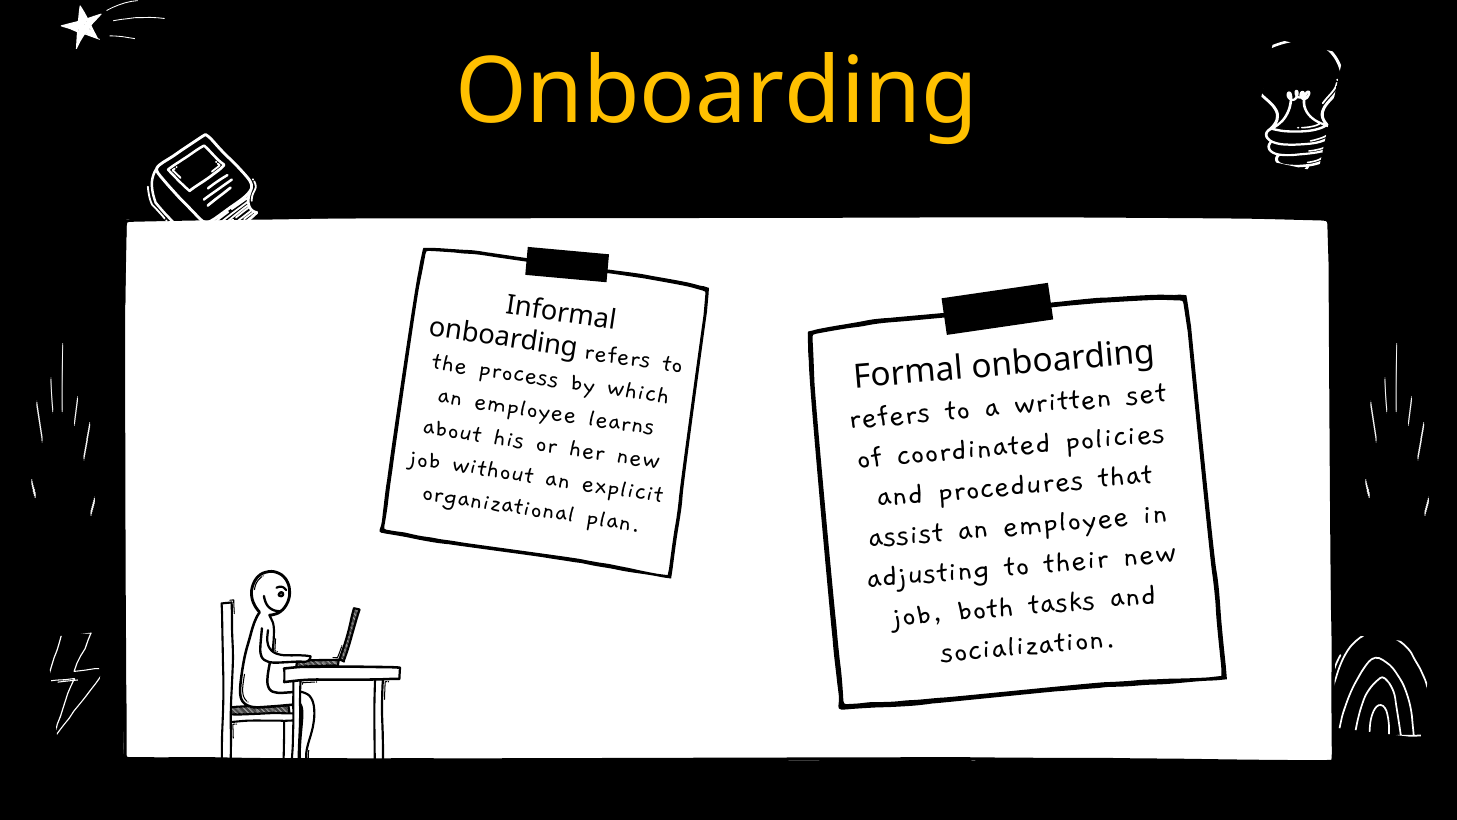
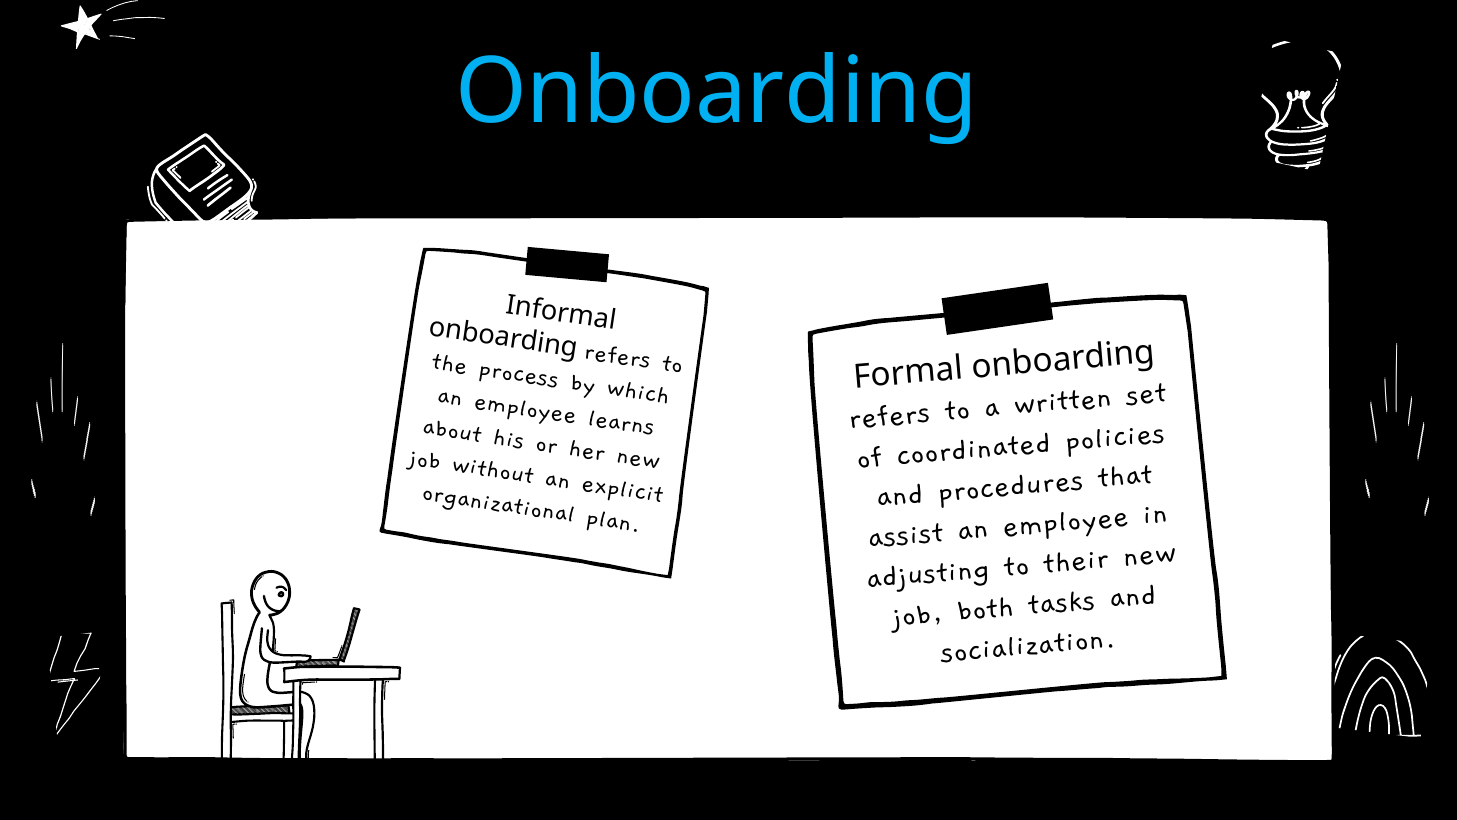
Onboarding colour: yellow -> light blue (717, 92)
